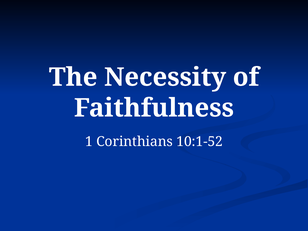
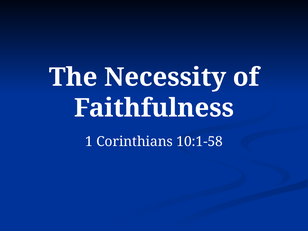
10:1-52: 10:1-52 -> 10:1-58 (200, 142)
